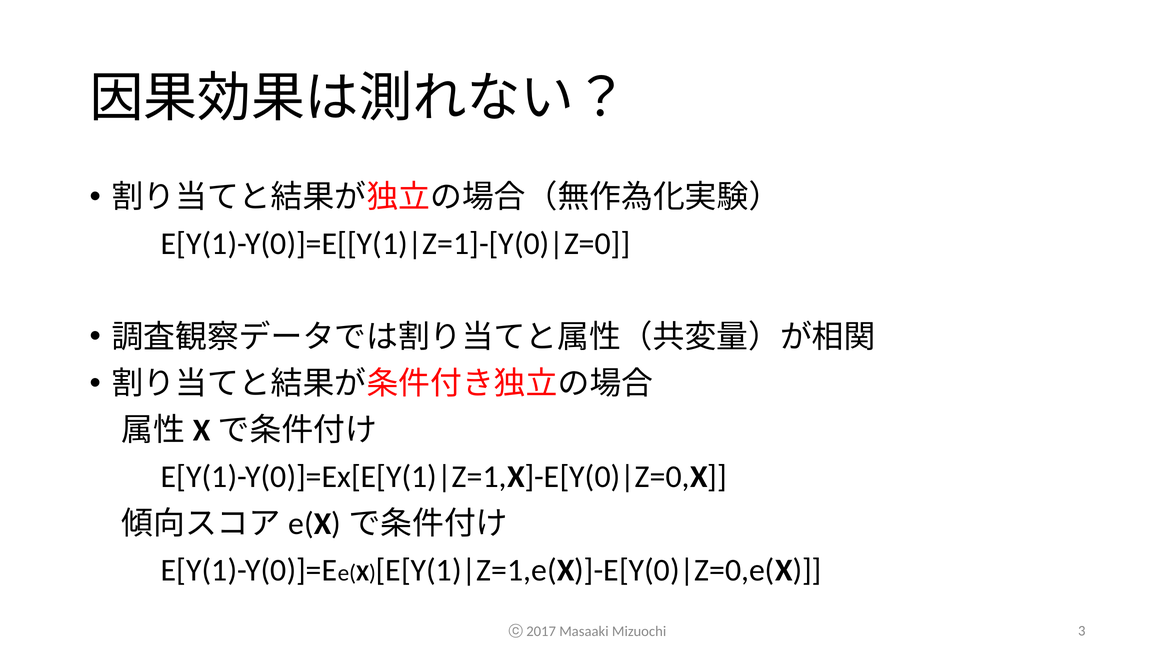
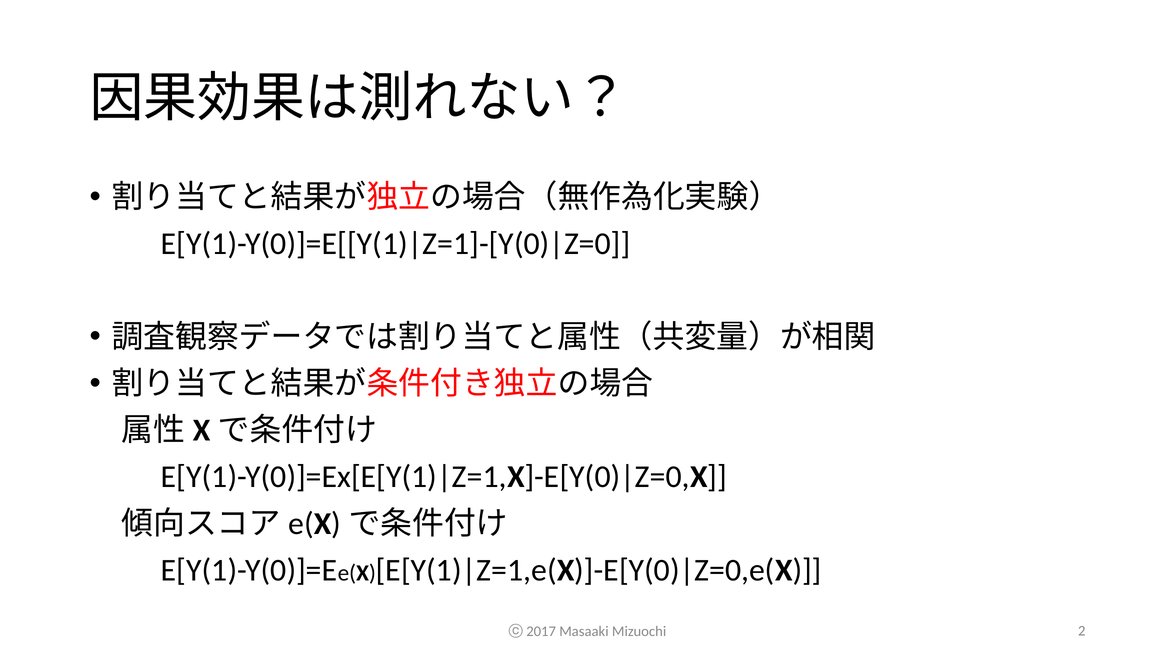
3: 3 -> 2 (1082, 631)
